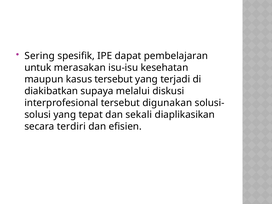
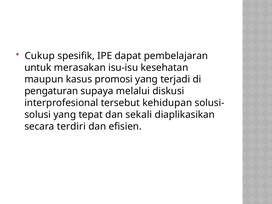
Sering: Sering -> Cukup (40, 56)
kasus tersebut: tersebut -> promosi (114, 79)
diakibatkan: diakibatkan -> pengaturan (51, 91)
digunakan: digunakan -> kehidupan (167, 103)
